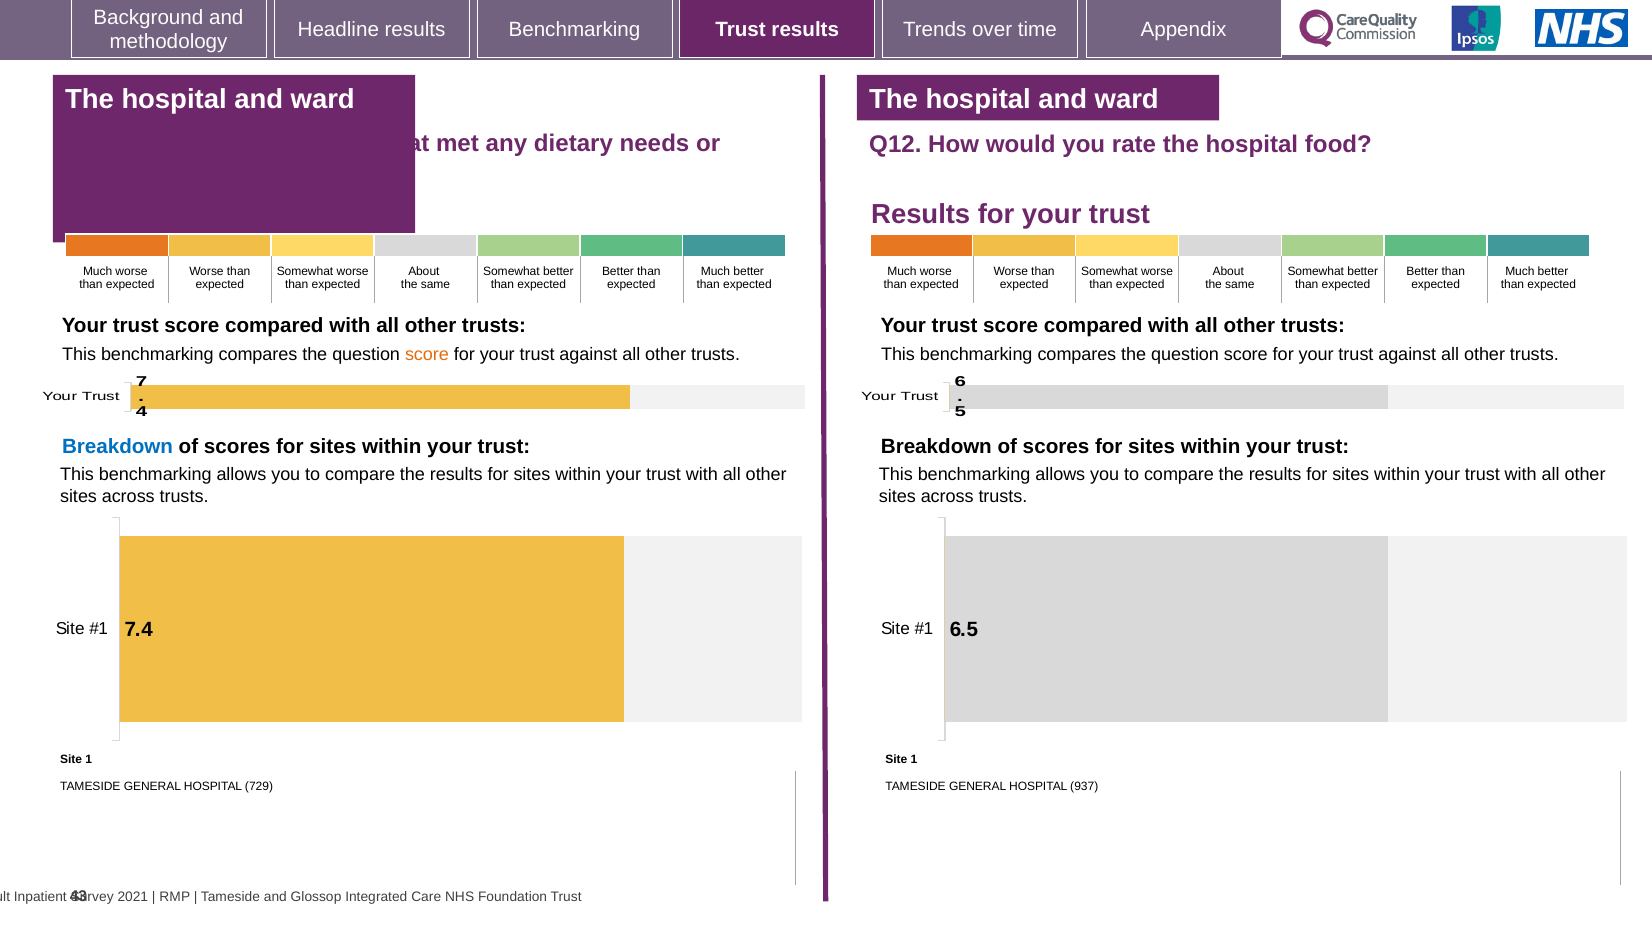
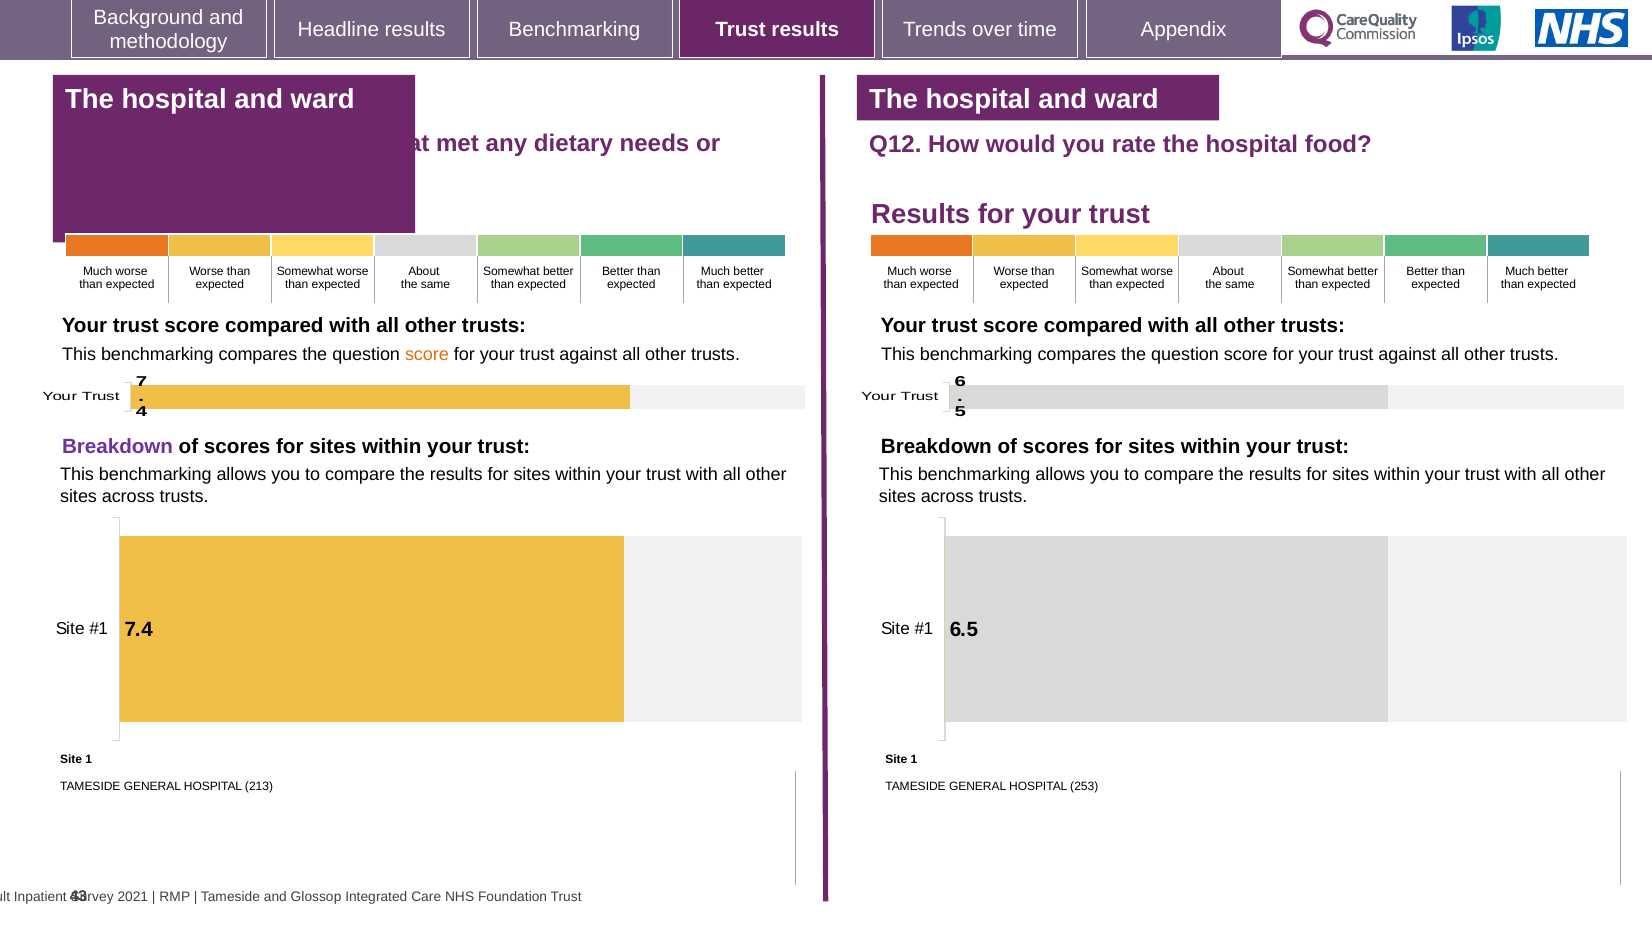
Breakdown colour: blue -> purple (118, 447)
729: 729 -> 213 (259, 787)
937: 937 -> 253 (1084, 787)
